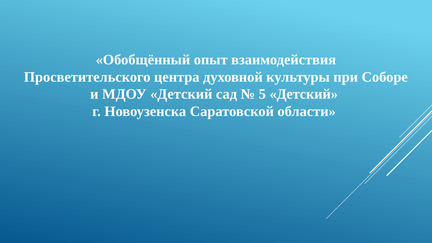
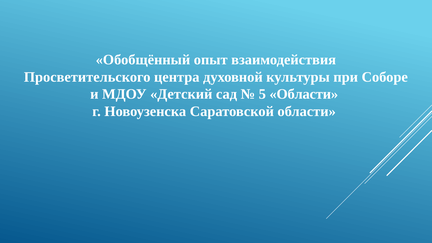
5 Детский: Детский -> Области (304, 94)
